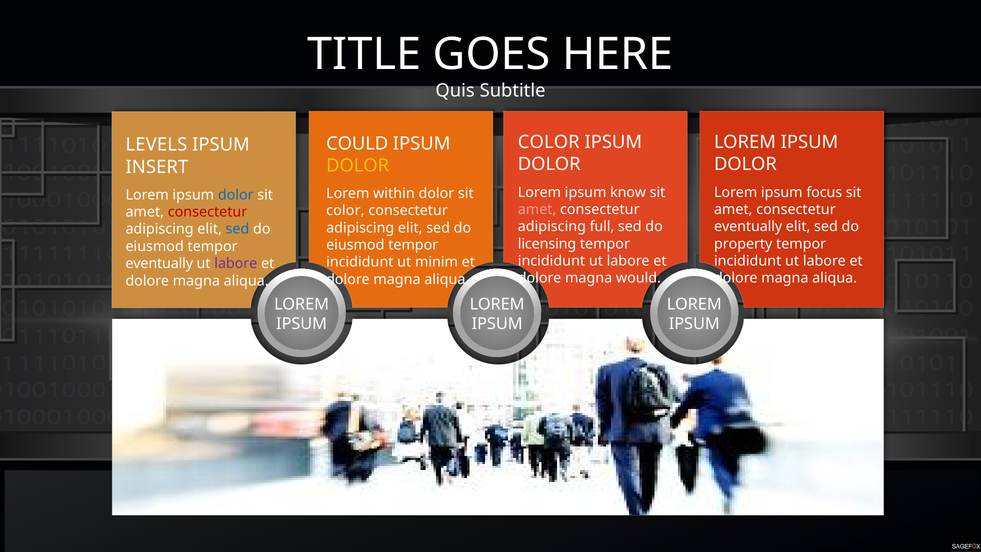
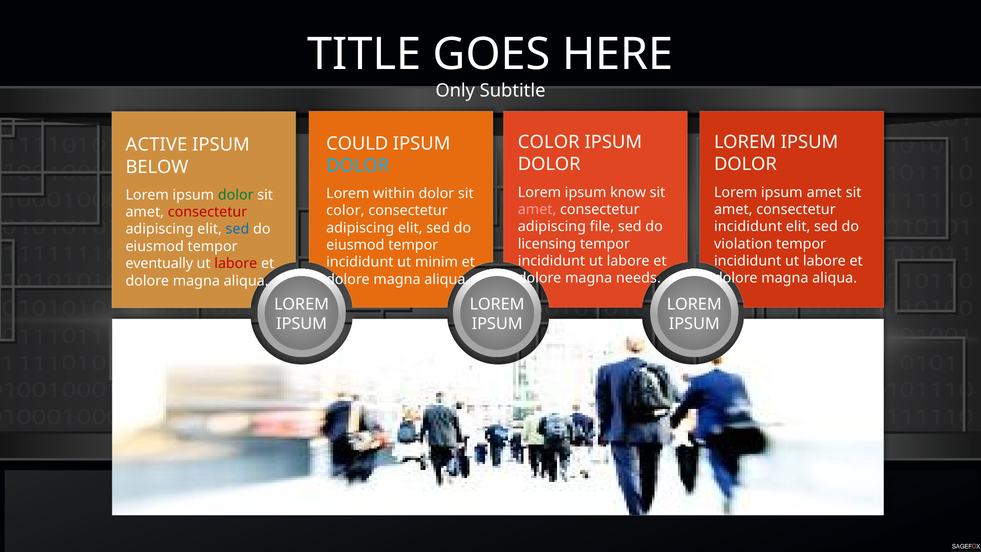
Quis: Quis -> Only (455, 91)
LEVELS: LEVELS -> ACTIVE (156, 145)
DOLOR colour: yellow -> light blue (358, 166)
INSERT: INSERT -> BELOW (157, 167)
ipsum focus: focus -> amet (824, 192)
dolor colour: blue -> green (236, 195)
full: full -> file (602, 227)
eventually: eventually -> incididunt (748, 227)
property: property -> violation (743, 244)
labore colour: purple -> red (236, 264)
would: would -> needs (638, 278)
